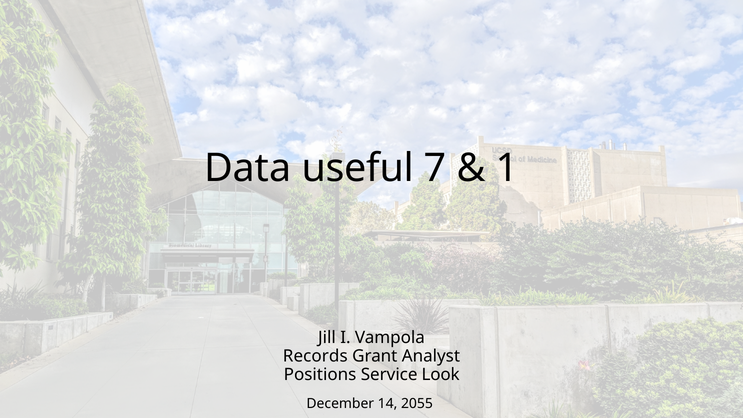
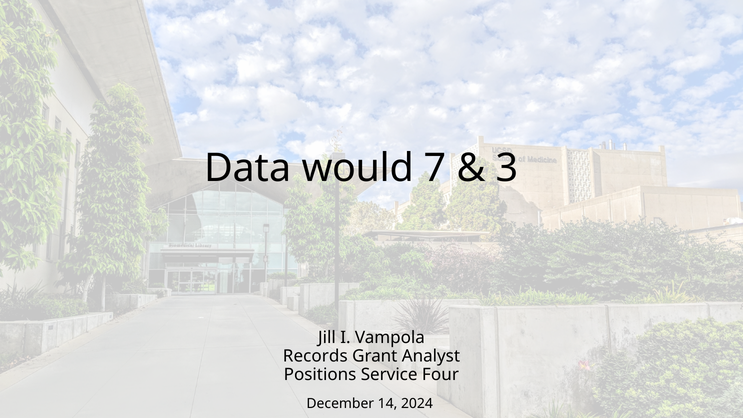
useful: useful -> would (358, 168)
1: 1 -> 3 (507, 168)
Look: Look -> Four (440, 375)
2055: 2055 -> 2024 (417, 403)
